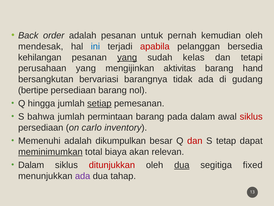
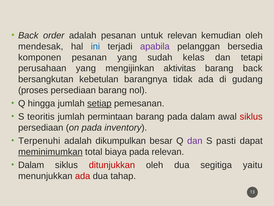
untuk pernah: pernah -> relevan (182, 35)
apabila colour: red -> purple (155, 46)
kehilangan: kehilangan -> komponen (40, 57)
yang underline: present -> none (127, 57)
barang hand: hand -> back (253, 68)
bervariasi: bervariasi -> kebetulan (99, 79)
bertipe: bertipe -> proses (33, 90)
bahwa: bahwa -> teoritis (41, 116)
on carlo: carlo -> pada (92, 127)
Memenuhi: Memenuhi -> Terpenuhi (39, 141)
dan colour: red -> purple (195, 141)
tetap: tetap -> pasti (226, 141)
biaya akan: akan -> pada (139, 152)
dua underline: present -> none (182, 165)
fixed: fixed -> yaitu (253, 165)
ada colour: purple -> red (83, 176)
